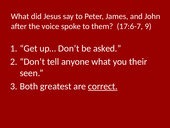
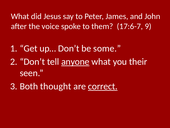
asked: asked -> some (107, 48)
anyone underline: none -> present (75, 61)
greatest: greatest -> thought (56, 86)
